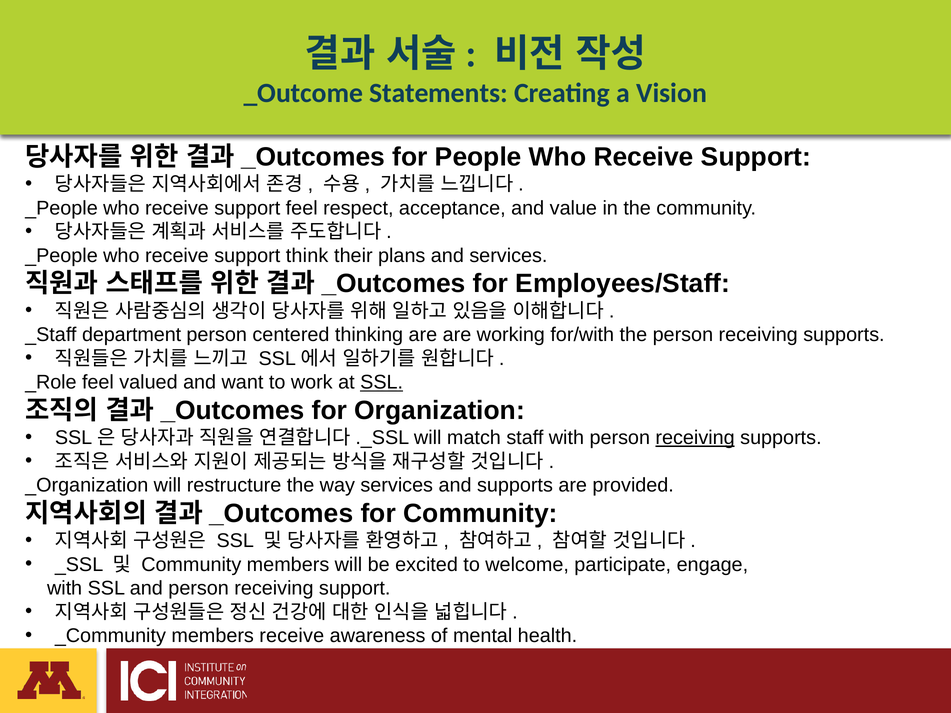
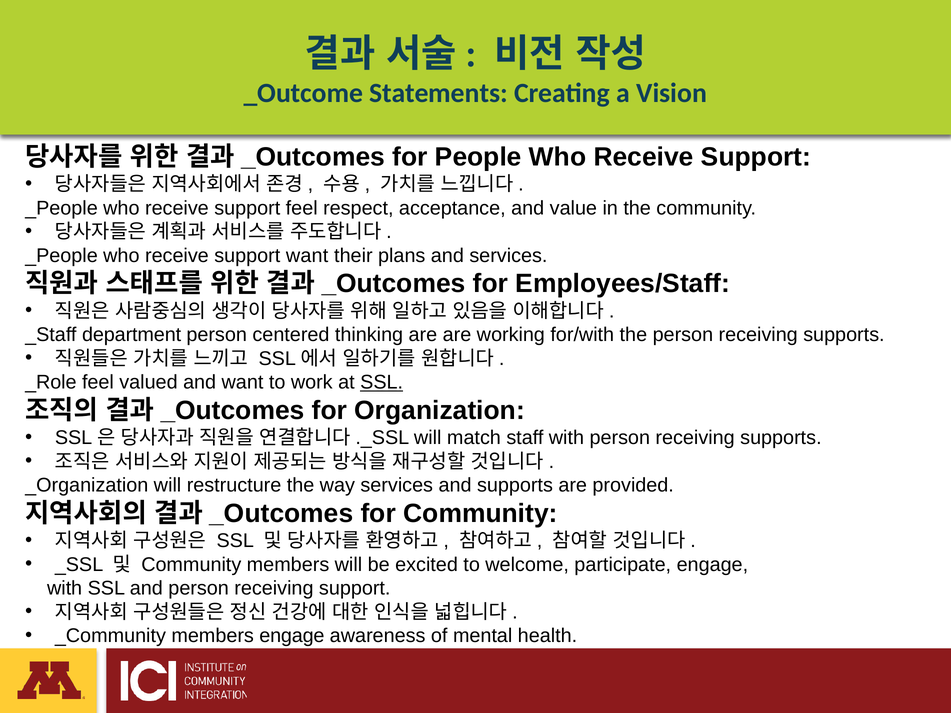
support think: think -> want (307, 256)
receiving underline: present -> none (695, 438)
members receive: receive -> engage (292, 636)
